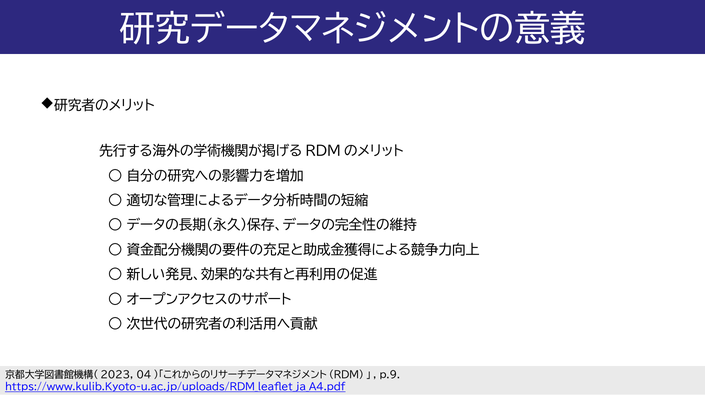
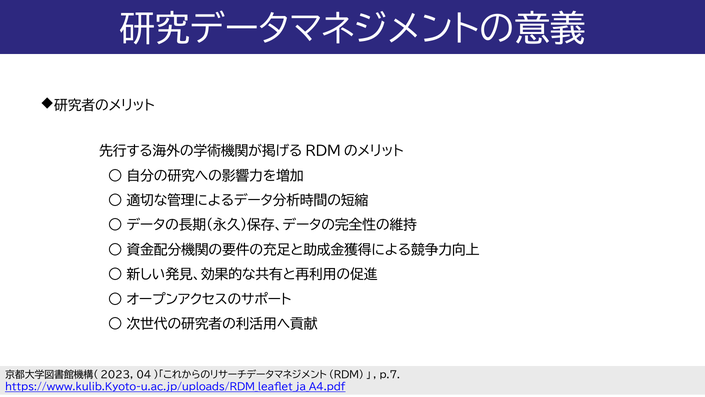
p.9: p.9 -> p.7 (390, 375)
